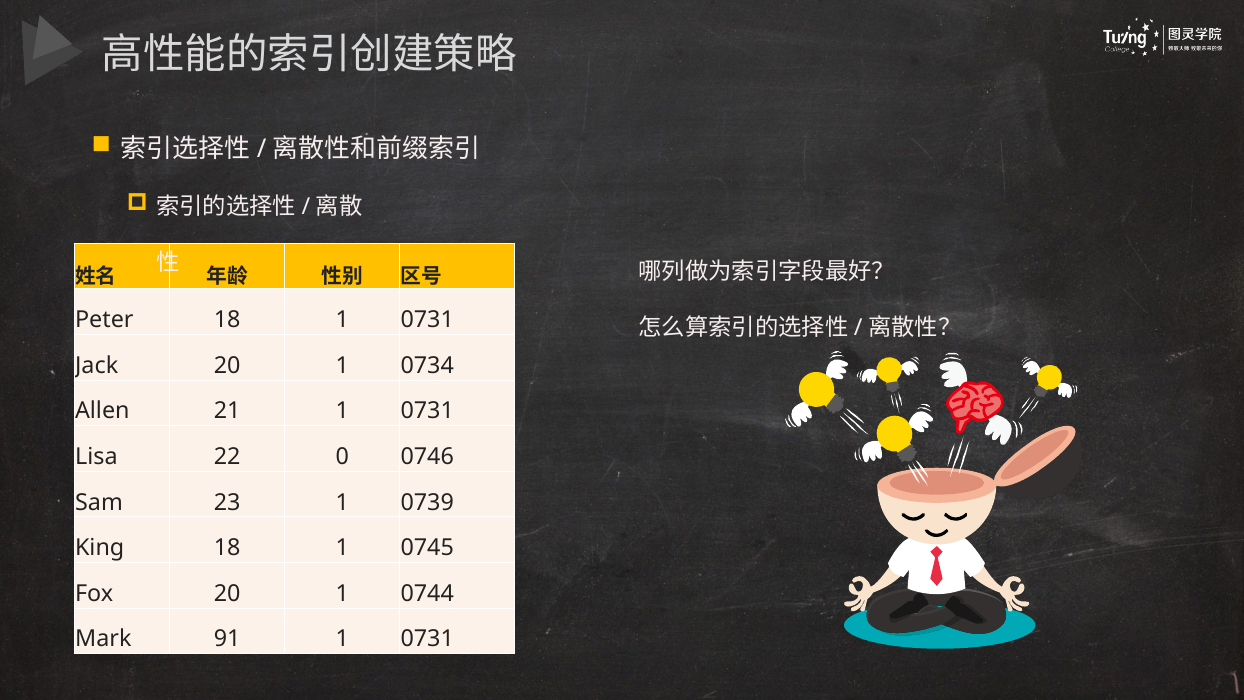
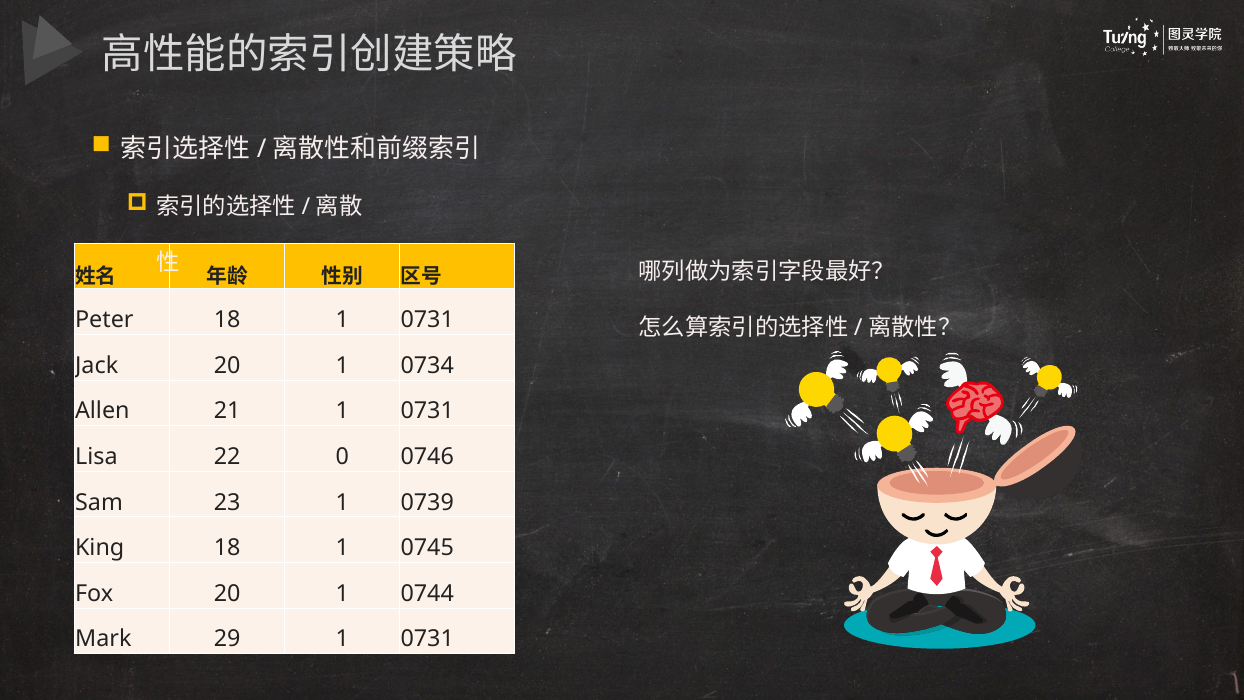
91: 91 -> 29 (227, 639)
